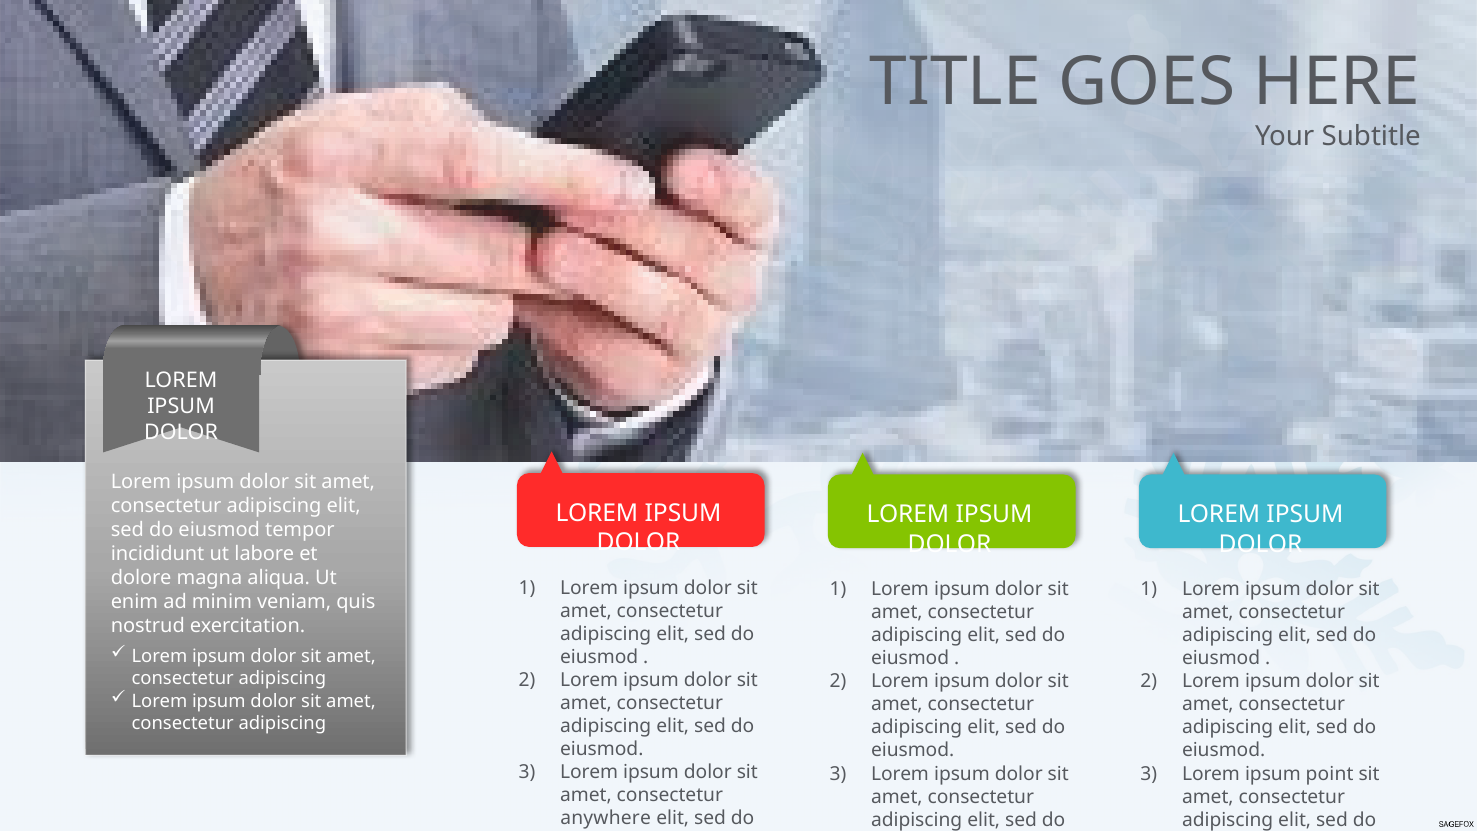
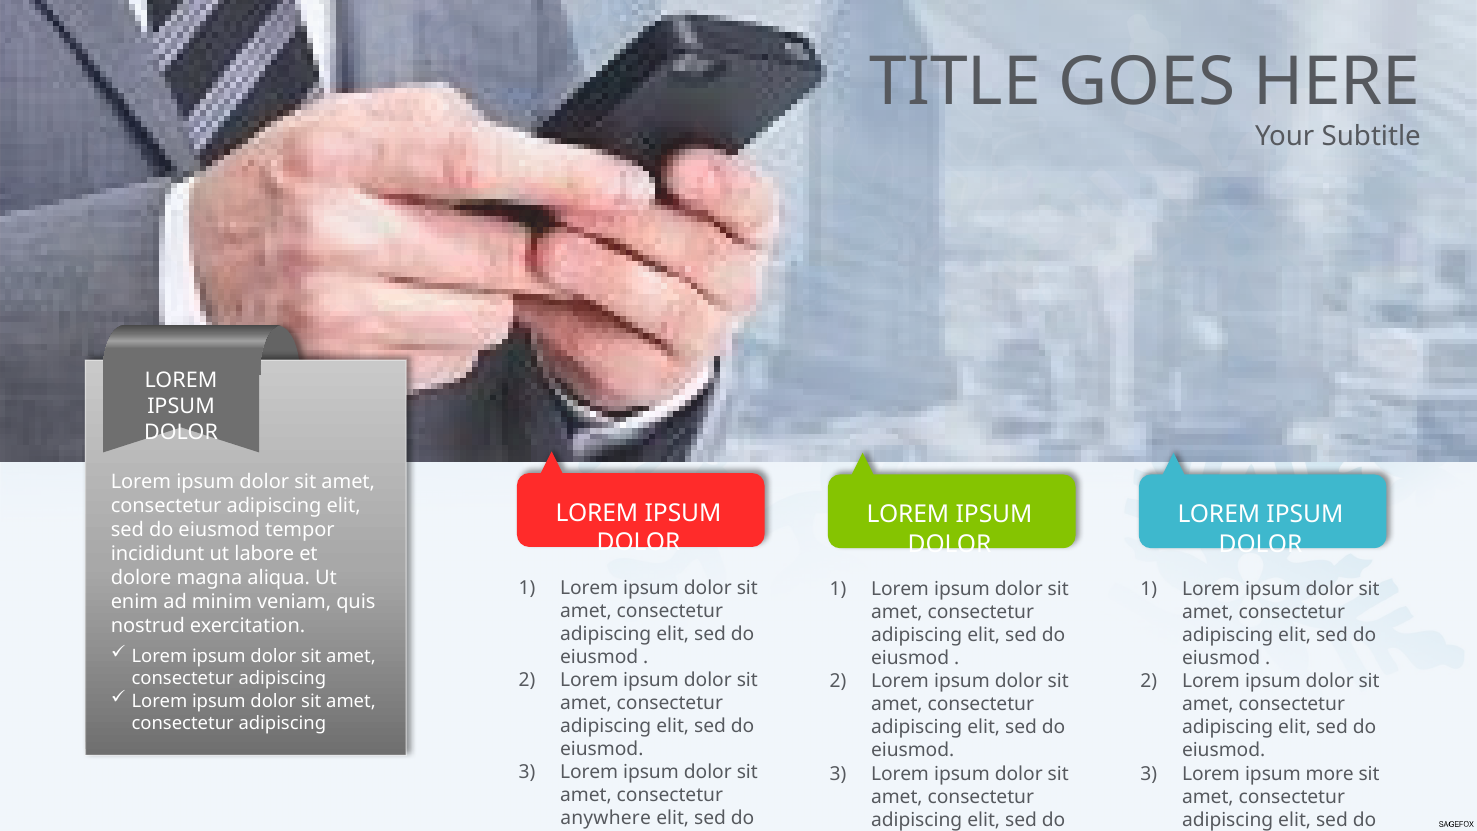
point: point -> more (1330, 774)
